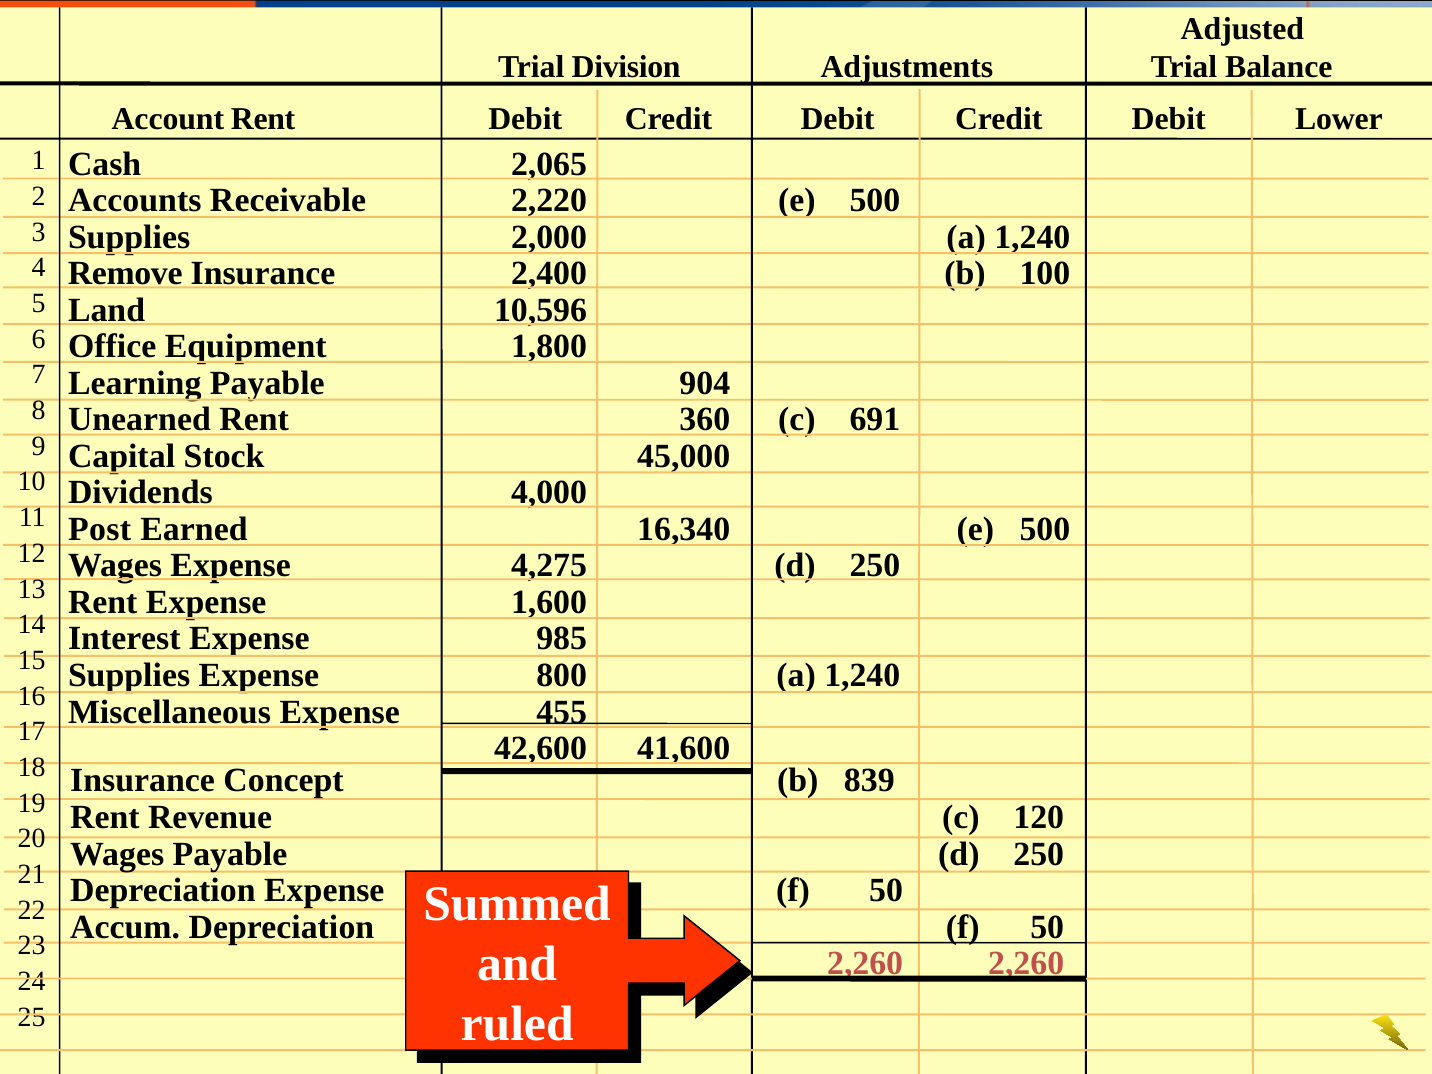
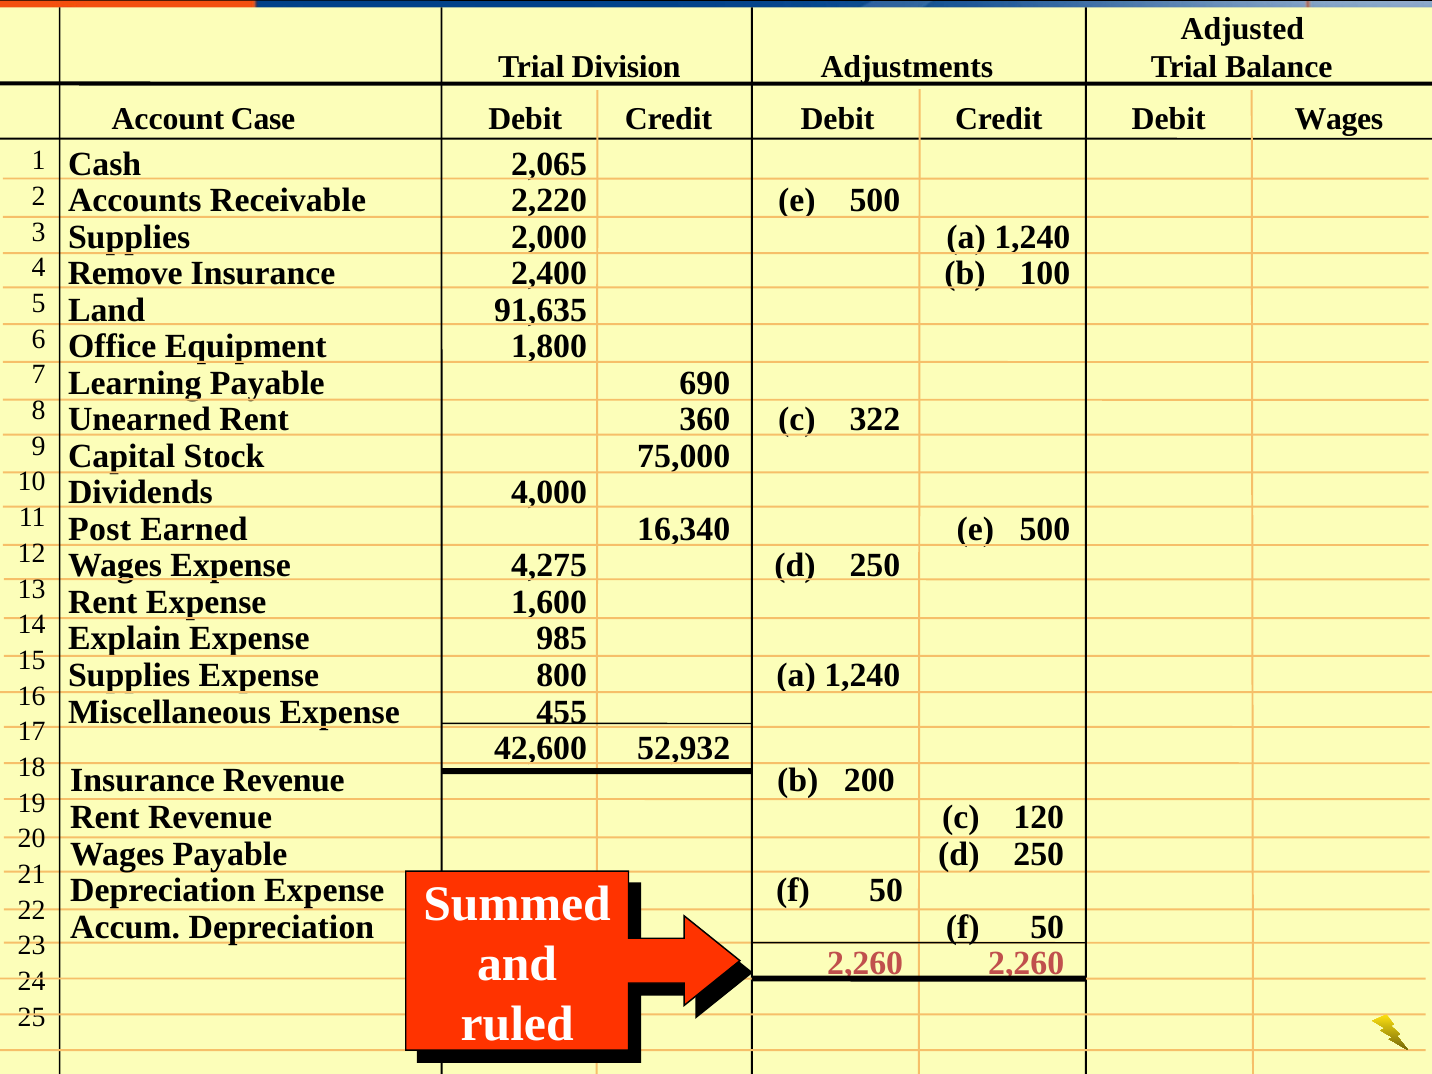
Account Rent: Rent -> Case (263, 119)
Debit Lower: Lower -> Wages (1339, 119)
10,596: 10,596 -> 91,635 (541, 310)
904: 904 -> 690 (705, 383)
691: 691 -> 322 (875, 420)
45,000: 45,000 -> 75,000 (684, 456)
Interest: Interest -> Explain (124, 639)
41,600: 41,600 -> 52,932 (684, 748)
Insurance Concept: Concept -> Revenue (284, 781)
839: 839 -> 200 (869, 781)
